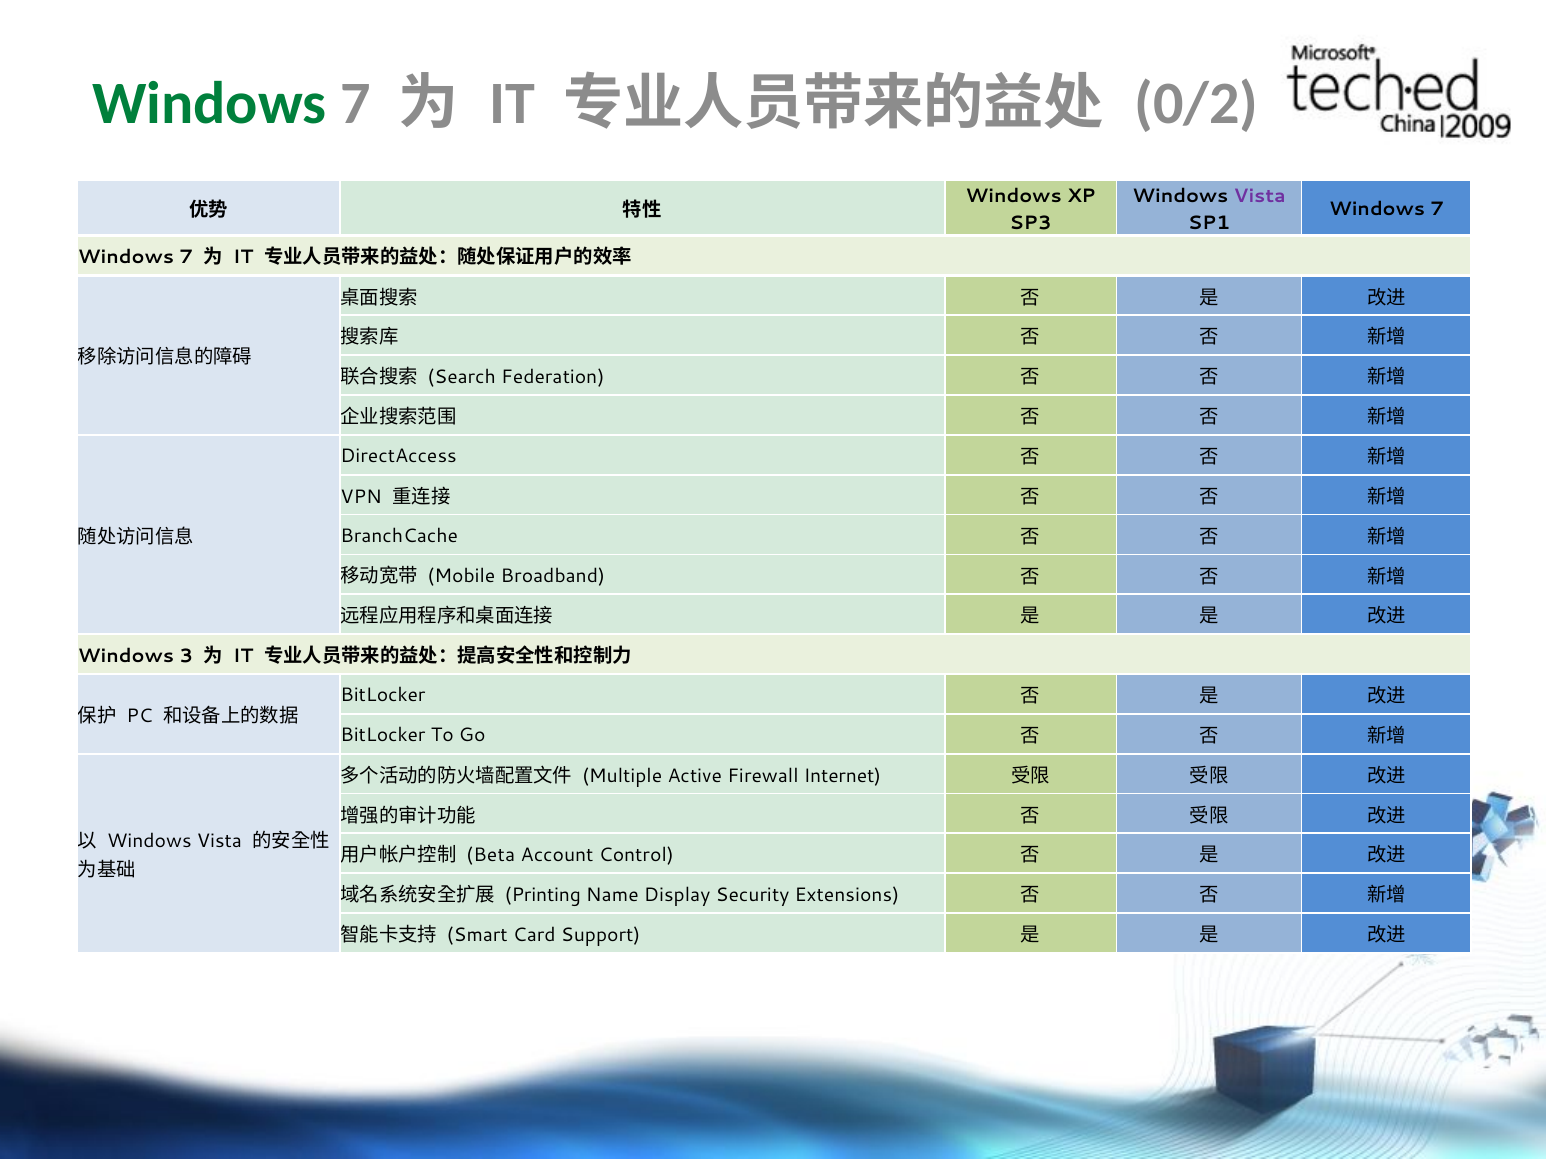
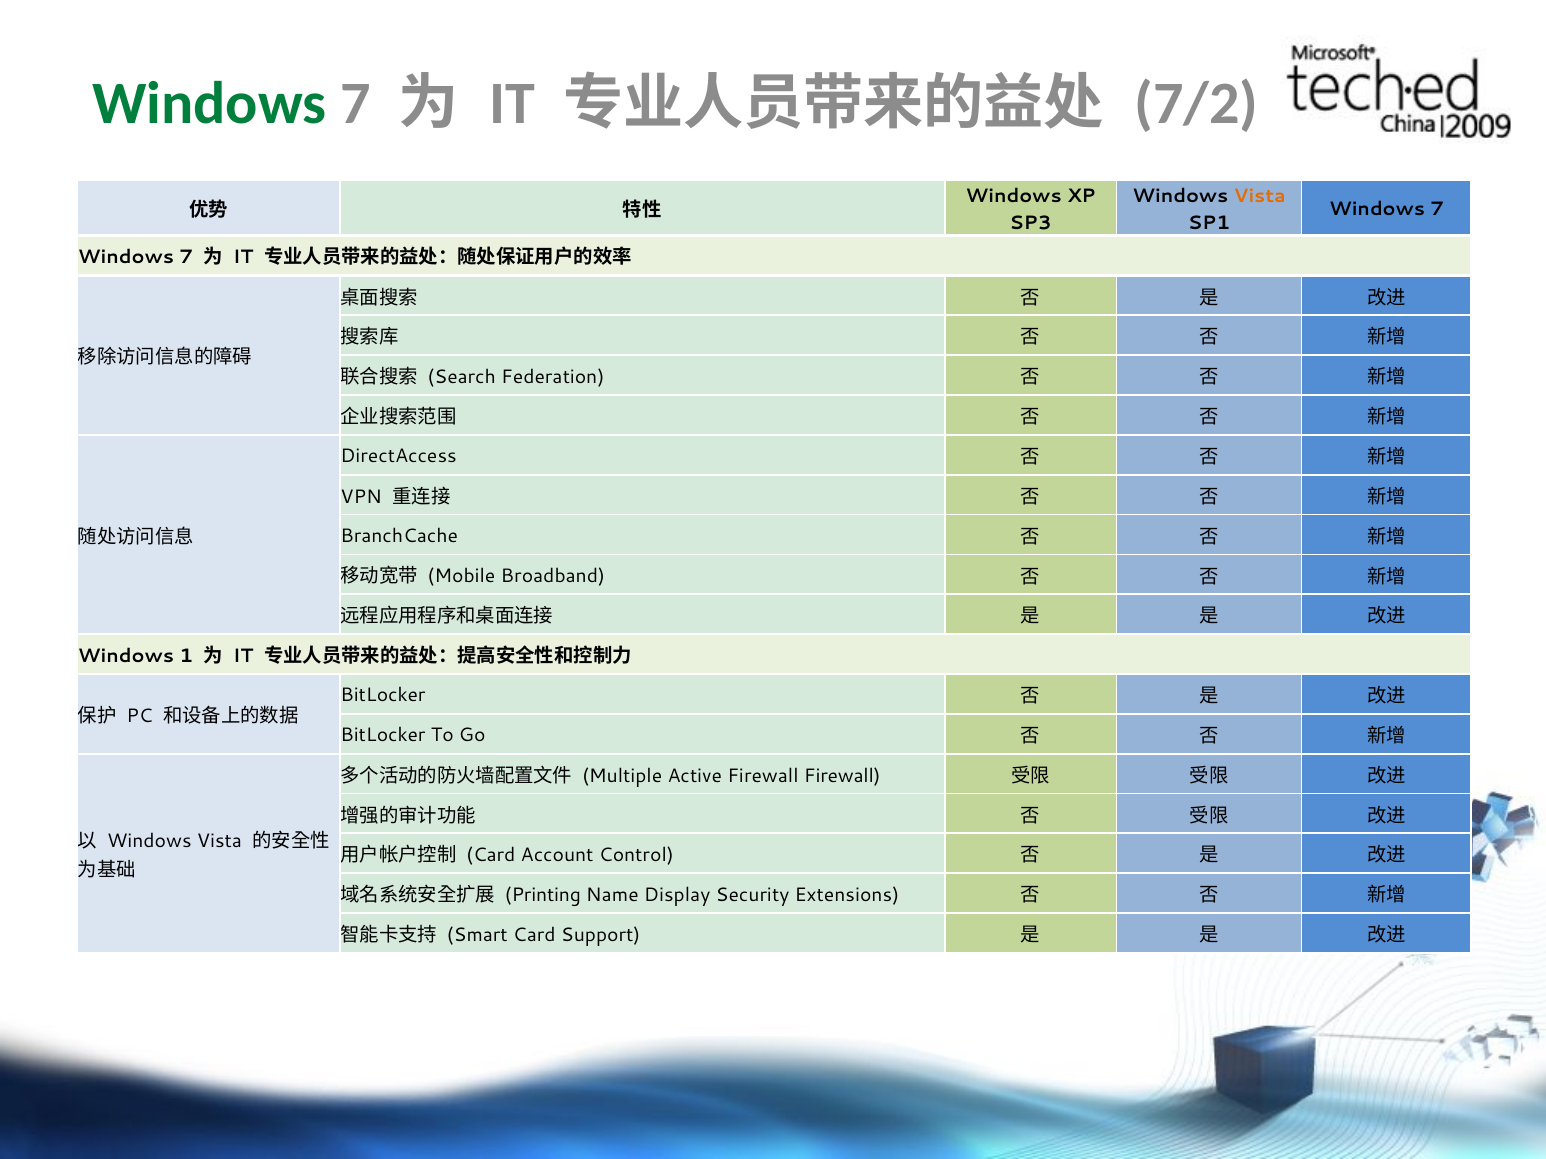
0/2: 0/2 -> 7/2 (1196, 104)
Vista colour: purple -> orange (1260, 196)
3: 3 -> 1 (186, 656)
Firewall Internet: Internet -> Firewall (842, 776)
Beta: Beta -> Card (491, 856)
